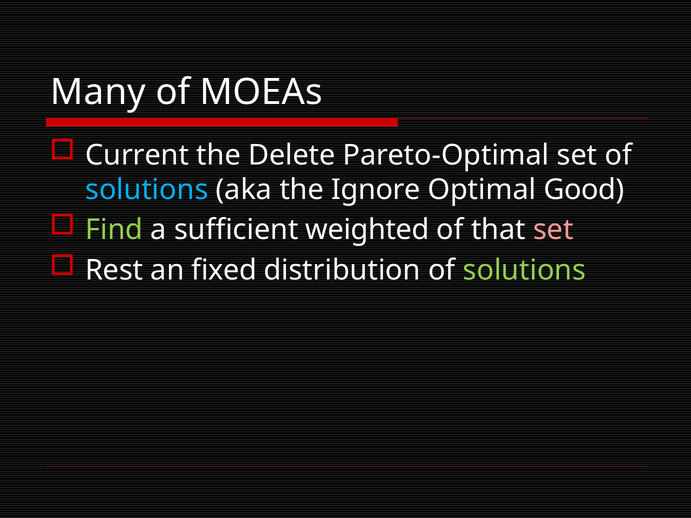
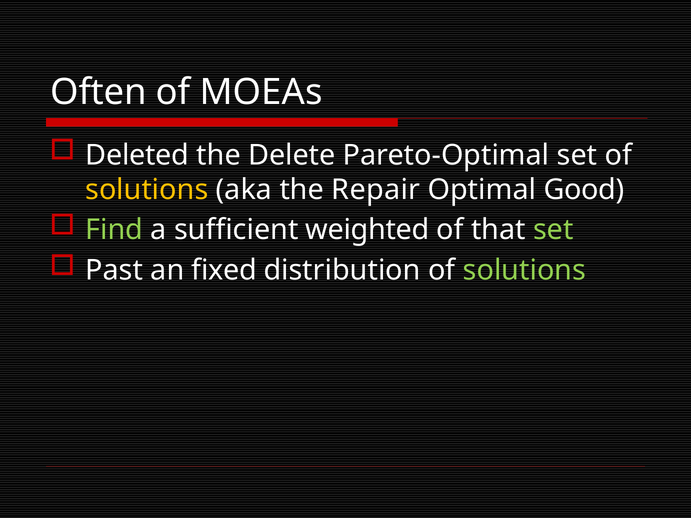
Many: Many -> Often (98, 92)
Current: Current -> Deleted (137, 155)
solutions colour: light blue -> yellow (147, 190)
Ignore: Ignore -> Repair (376, 190)
set colour: pink -> light green (553, 230)
Rest: Rest -> Past (114, 270)
